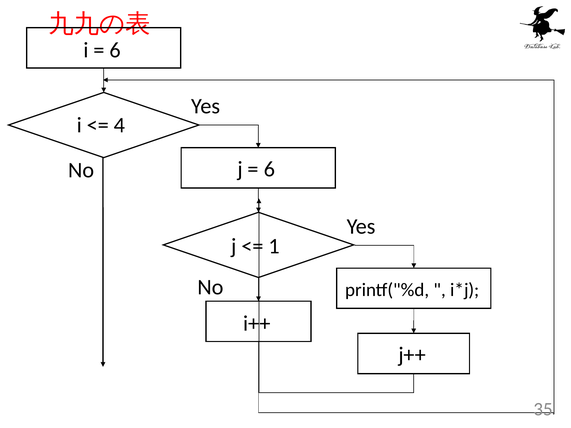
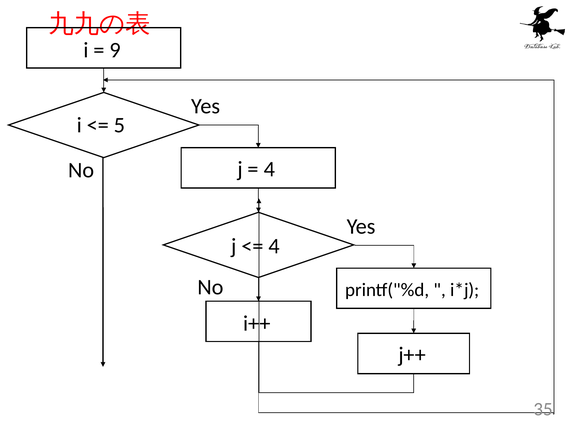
6: 6 -> 9 (115, 50)
4: 4 -> 5 (120, 125)
6: 6 -> 4 (269, 169)
1: 1 -> 4 (274, 246)
